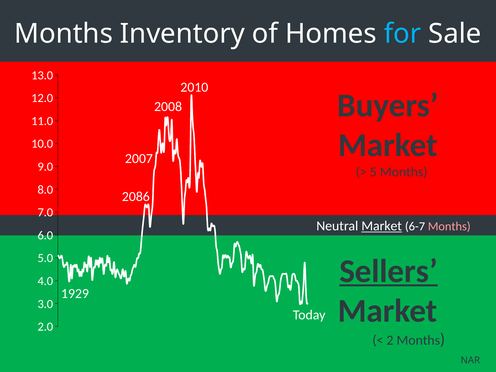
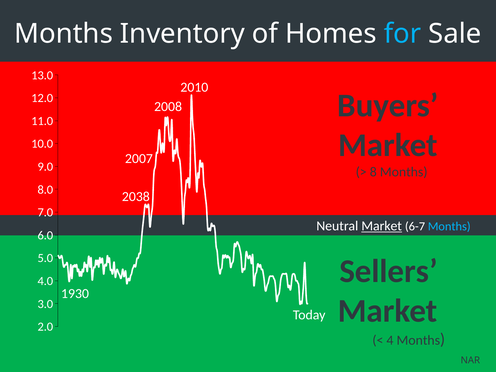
5: 5 -> 8 (373, 172)
2086: 2086 -> 2038 (136, 197)
Months colour: pink -> light blue (449, 227)
Sellers underline: present -> none (388, 271)
1929: 1929 -> 1930 (75, 294)
2: 2 -> 4 (390, 340)
